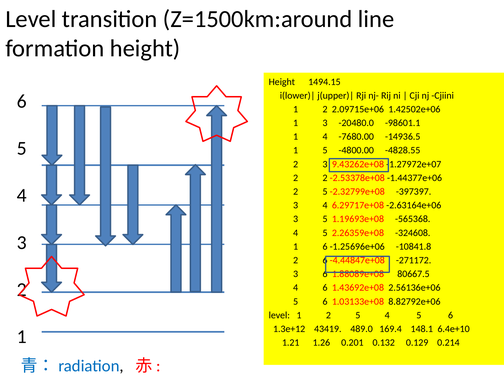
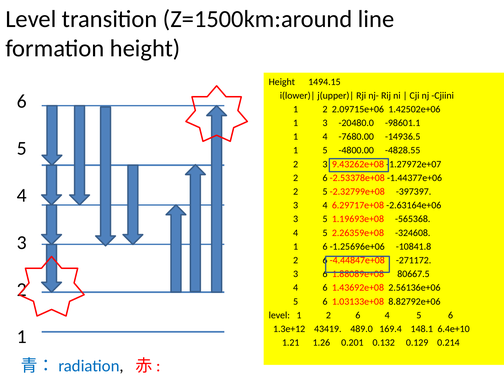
2: 2 -> 6 (325, 178)
1 2 5: 5 -> 6 (358, 315)
